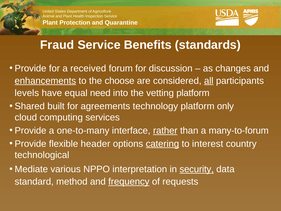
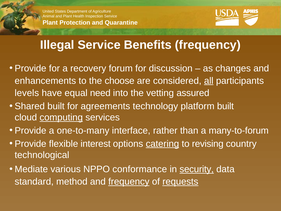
Fraud: Fraud -> Illegal (57, 45)
Benefits standards: standards -> frequency (208, 45)
received: received -> recovery (88, 68)
enhancements underline: present -> none (45, 81)
vetting platform: platform -> assured (193, 93)
platform only: only -> built (225, 106)
computing underline: none -> present (61, 117)
rather underline: present -> none (165, 130)
header: header -> interest (96, 144)
interest: interest -> revising (208, 144)
interpretation: interpretation -> conformance (140, 169)
requests underline: none -> present (180, 181)
